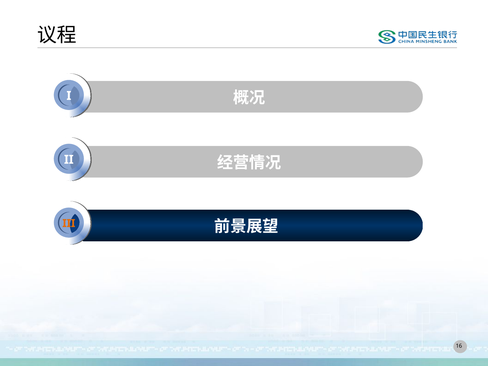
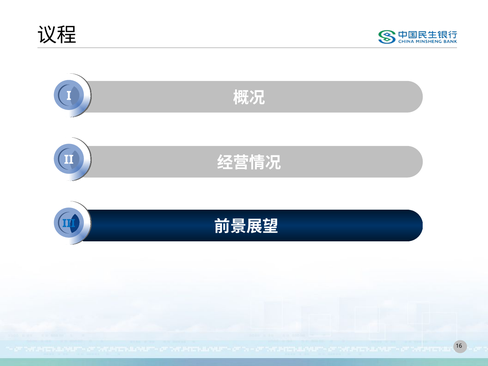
III colour: orange -> blue (69, 223)
